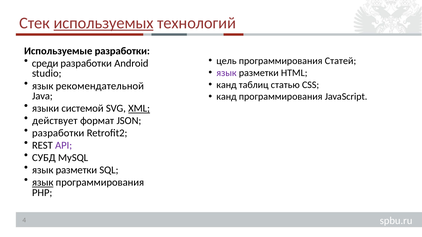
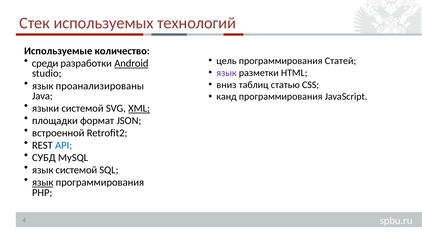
используемых underline: present -> none (104, 23)
Используемые разработки: разработки -> количество (122, 51)
Android underline: none -> present (131, 64)
рекомендательной: рекомендательной -> проанализированы (100, 86)
канд: канд -> вниз (226, 85)
действует: действует -> площадки (55, 121)
разработки: разработки -> встроенной (58, 133)
API colour: purple -> blue (64, 146)
разметки: разметки -> системой (76, 170)
